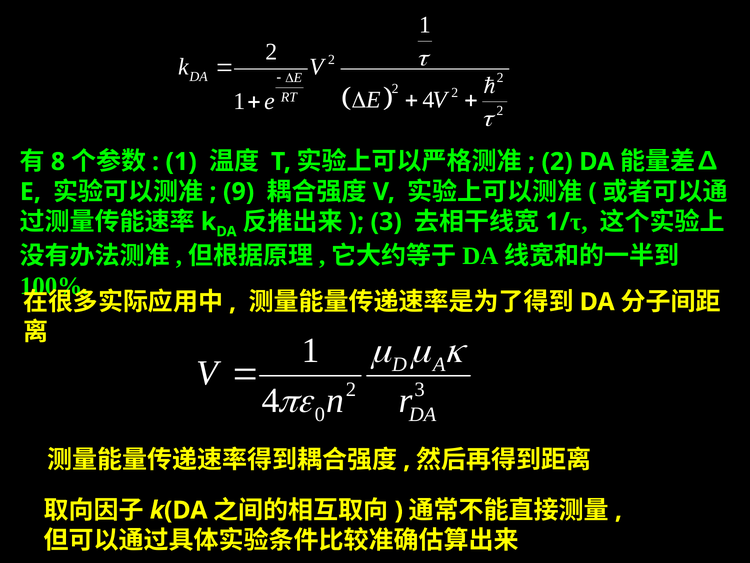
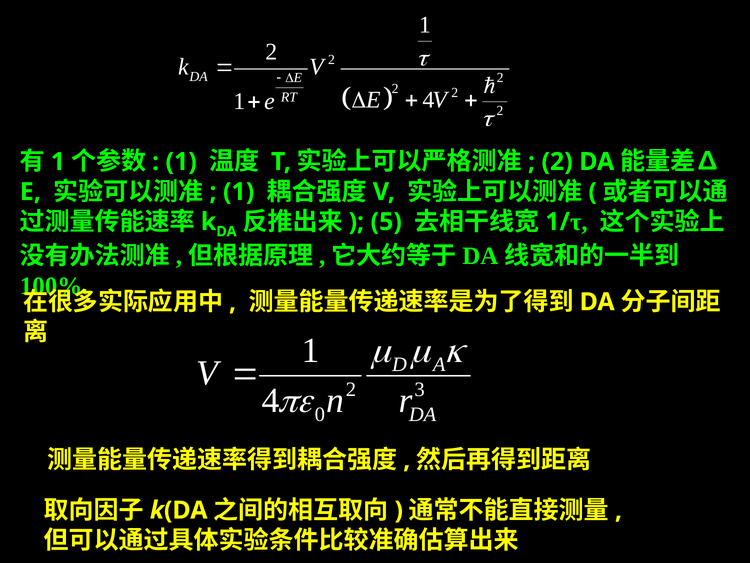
8: 8 -> 1 (58, 162)
9: 9 -> 1 (239, 192)
3: 3 -> 5 (386, 222)
